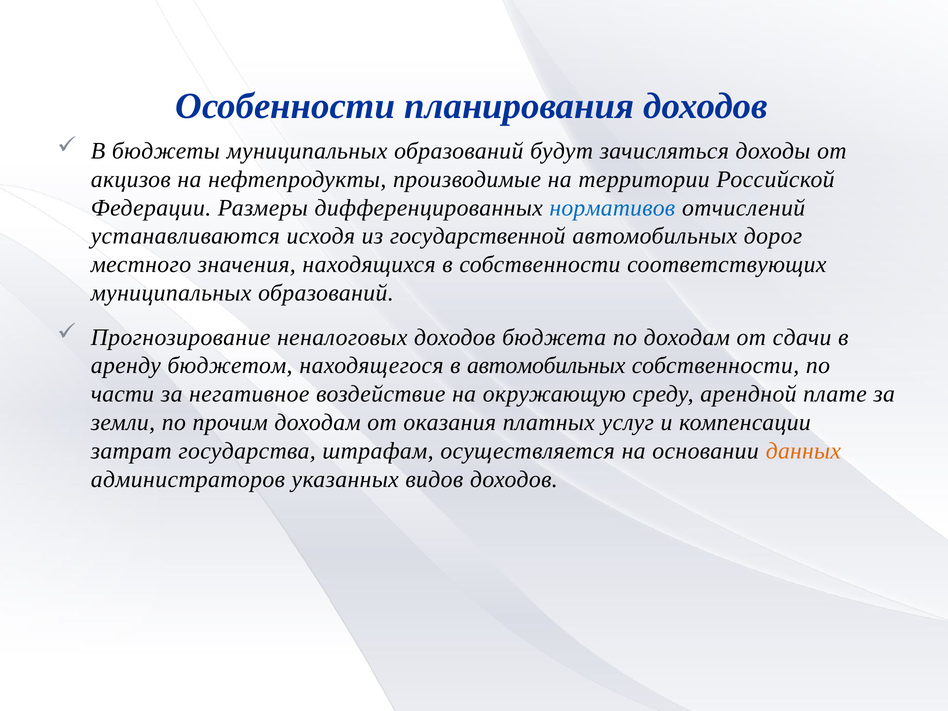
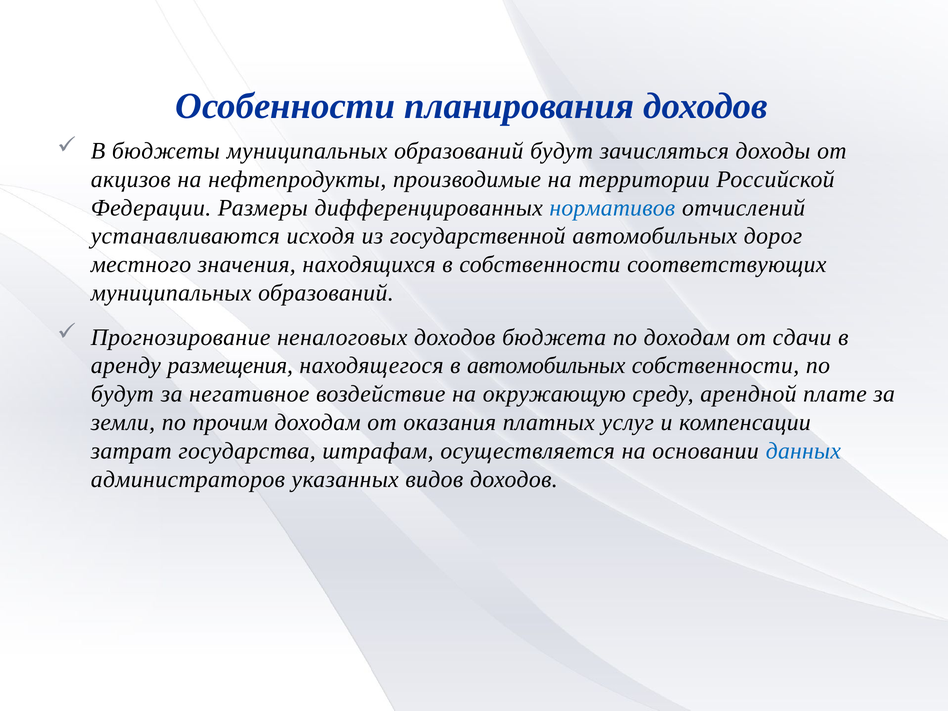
бюджетом: бюджетом -> размещения (230, 366)
части: части -> будут (122, 394)
данных colour: orange -> blue (803, 451)
